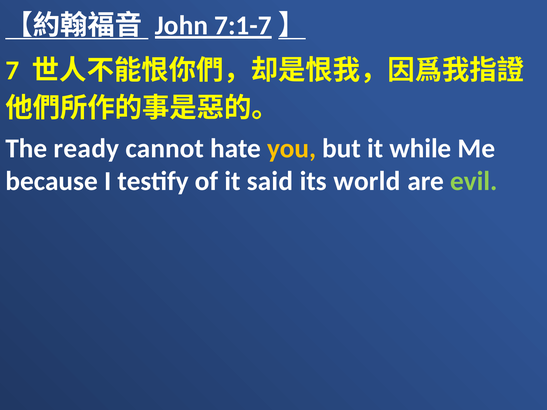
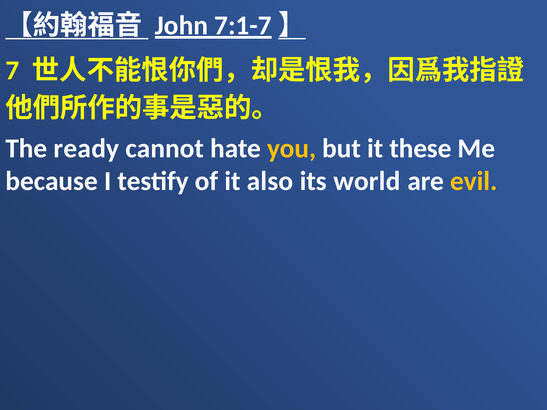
while: while -> these (421, 148)
said: said -> also (270, 181)
evil colour: light green -> yellow (474, 181)
